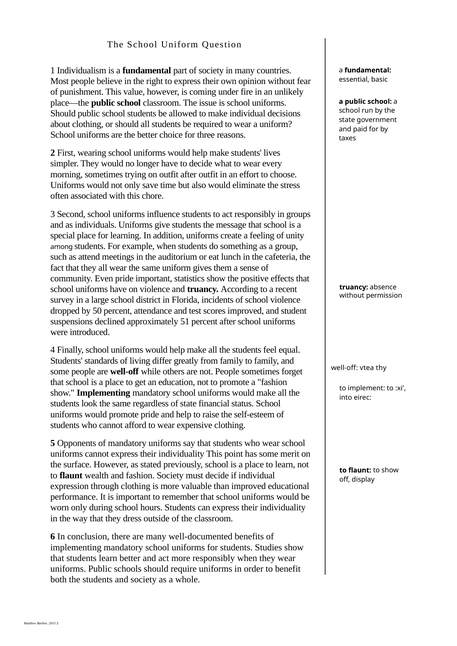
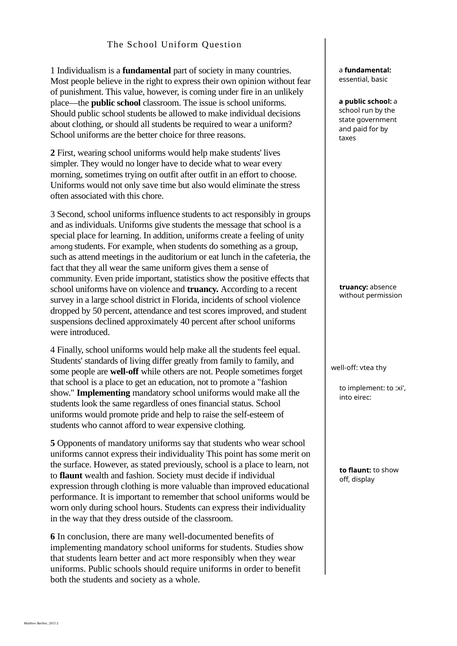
51: 51 -> 40 (185, 322)
of state: state -> ones (188, 404)
